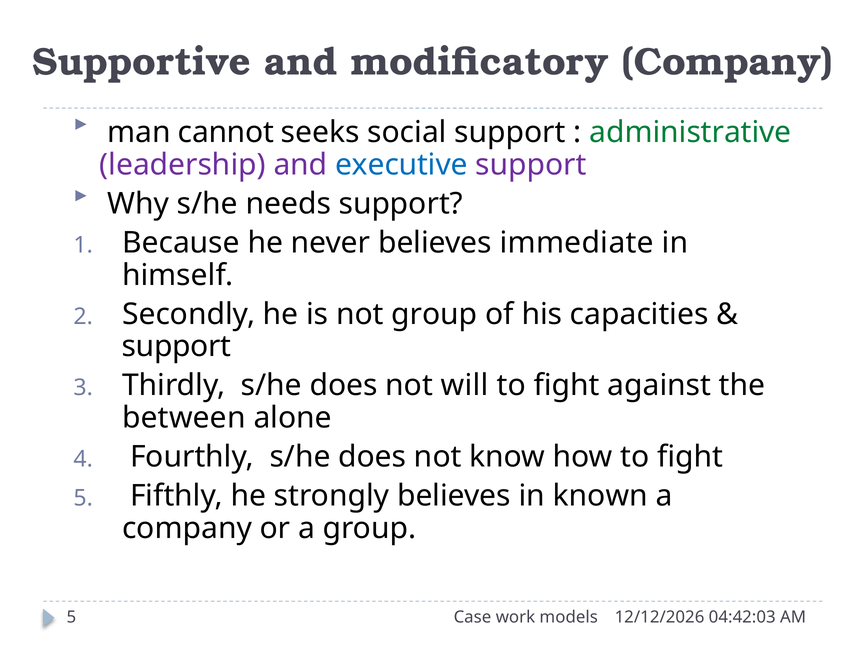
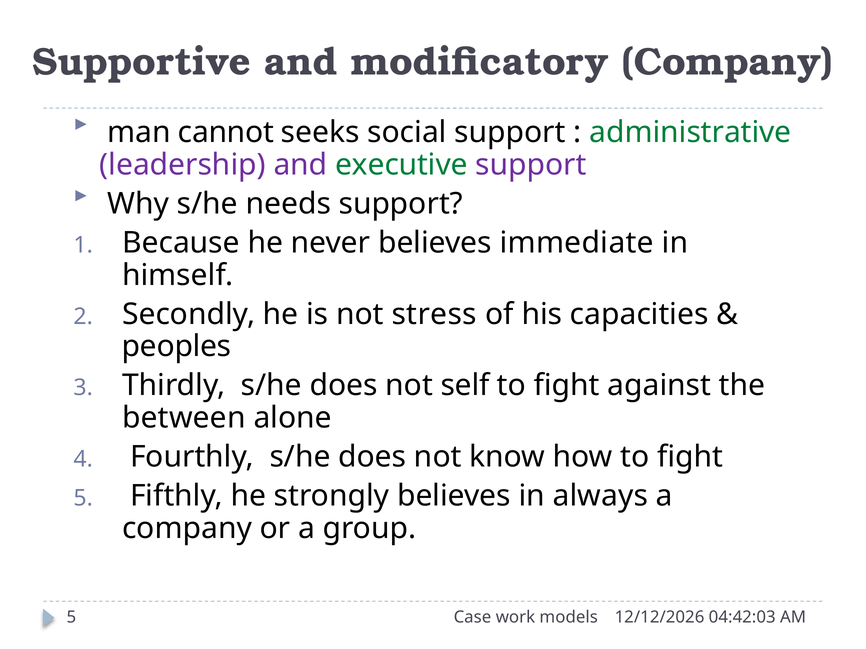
executive colour: blue -> green (401, 165)
not group: group -> stress (434, 314)
support: support -> peoples (177, 347)
will: will -> self (465, 386)
known: known -> always (600, 496)
